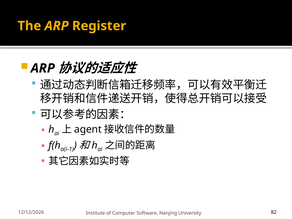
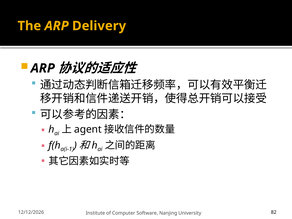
Register: Register -> Delivery (99, 26)
